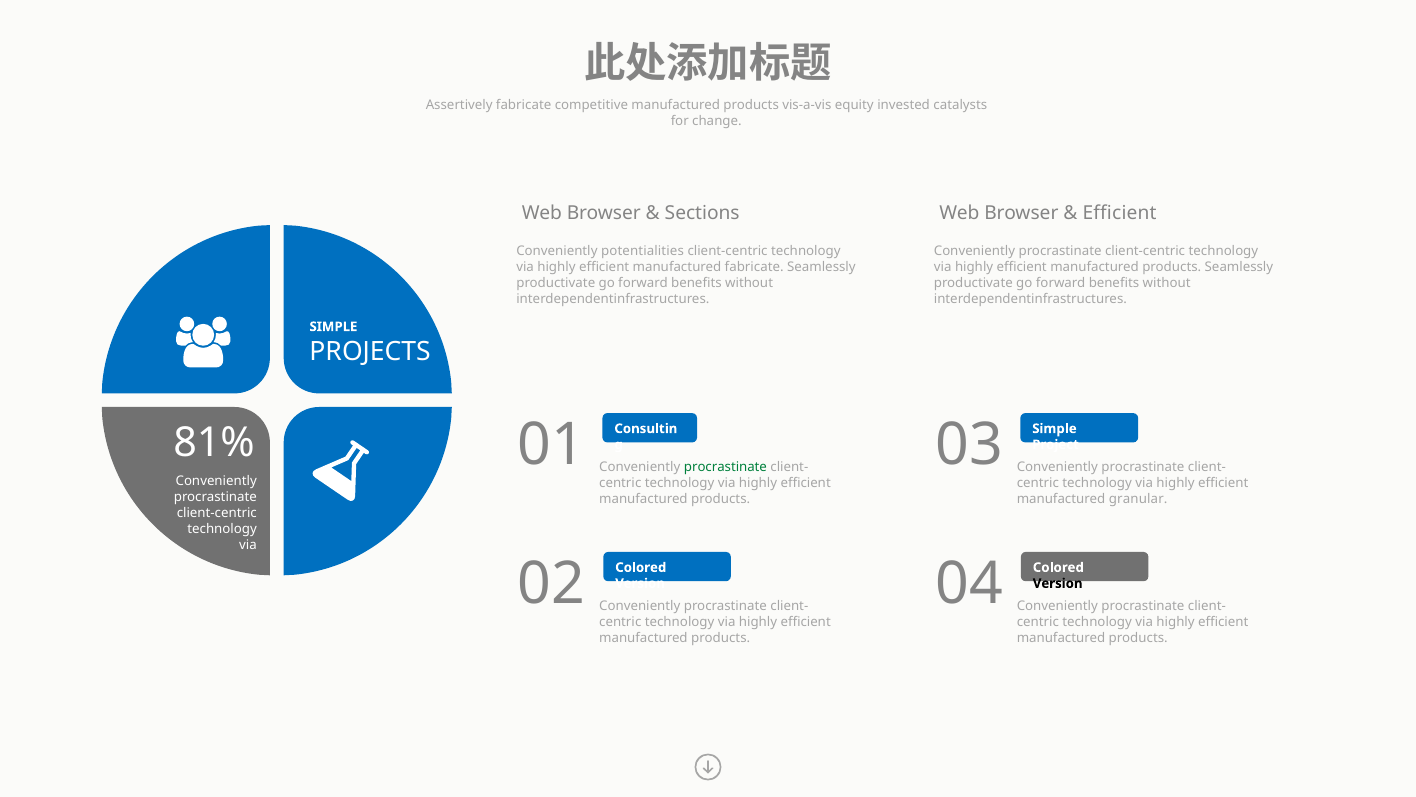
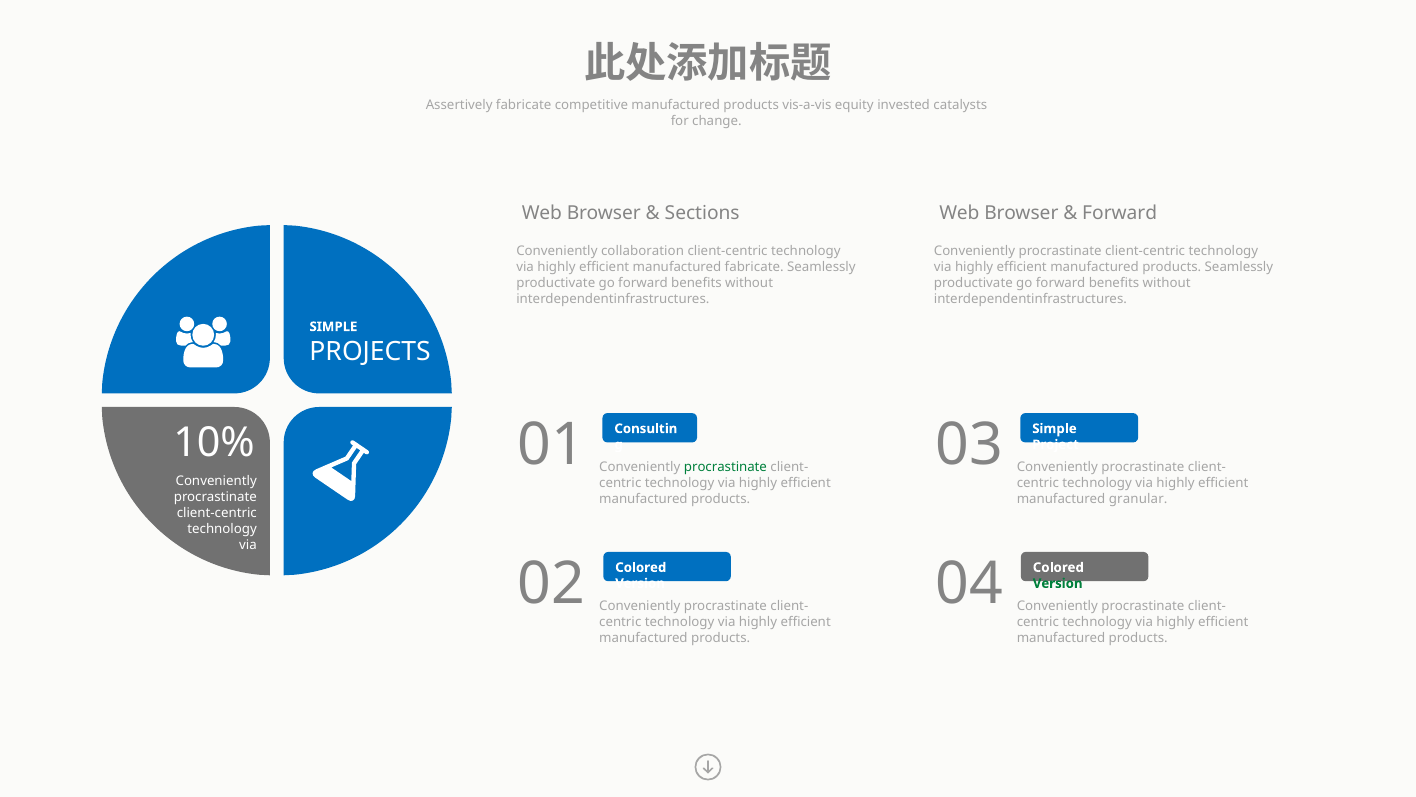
Efficient: Efficient -> Forward (1120, 213)
potentialities: potentialities -> collaboration (643, 251)
81%: 81% -> 10% (214, 442)
Version colour: black -> green (1058, 583)
